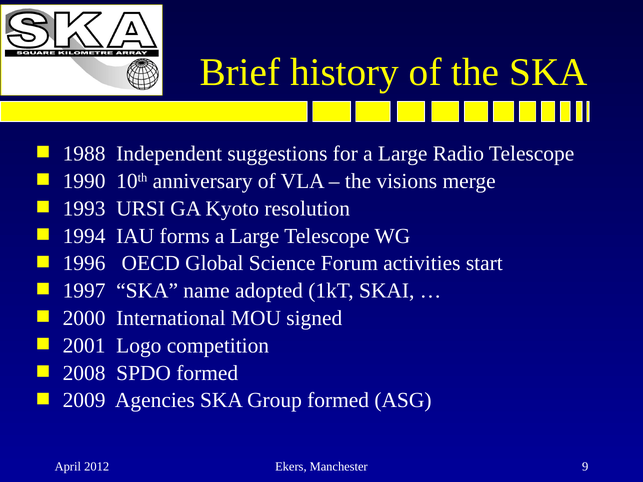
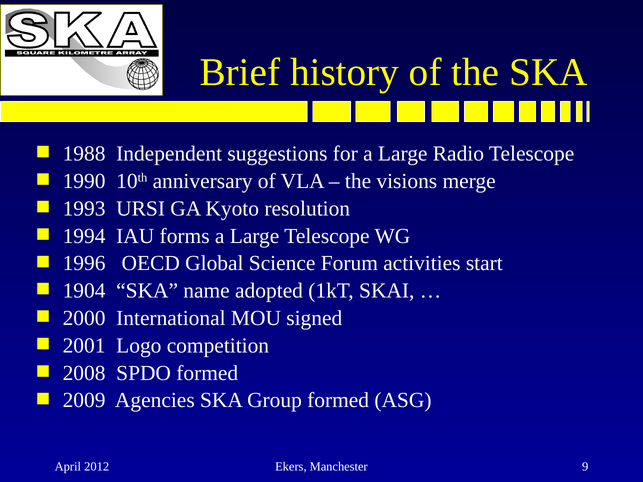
1997: 1997 -> 1904 (84, 291)
